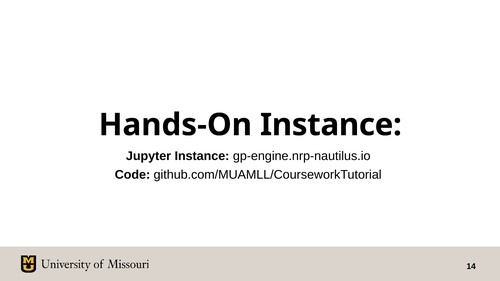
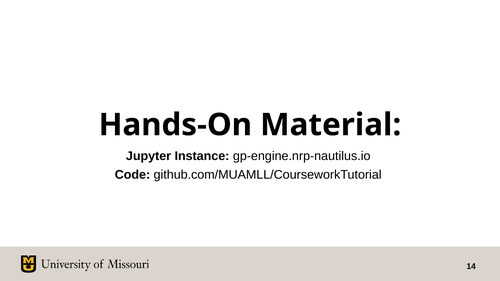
Hands-On Instance: Instance -> Material (331, 125)
